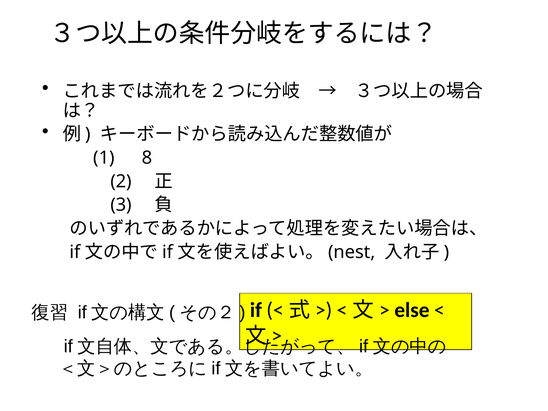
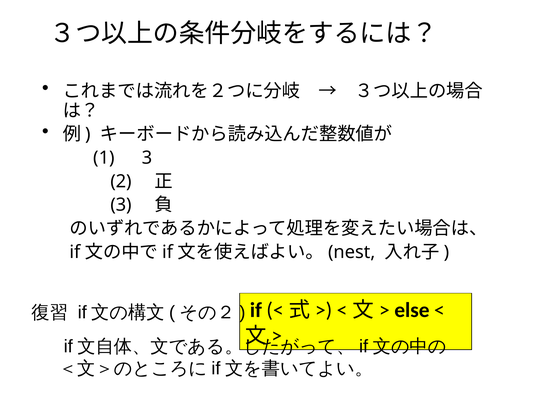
1 8: 8 -> 3 (147, 158)
